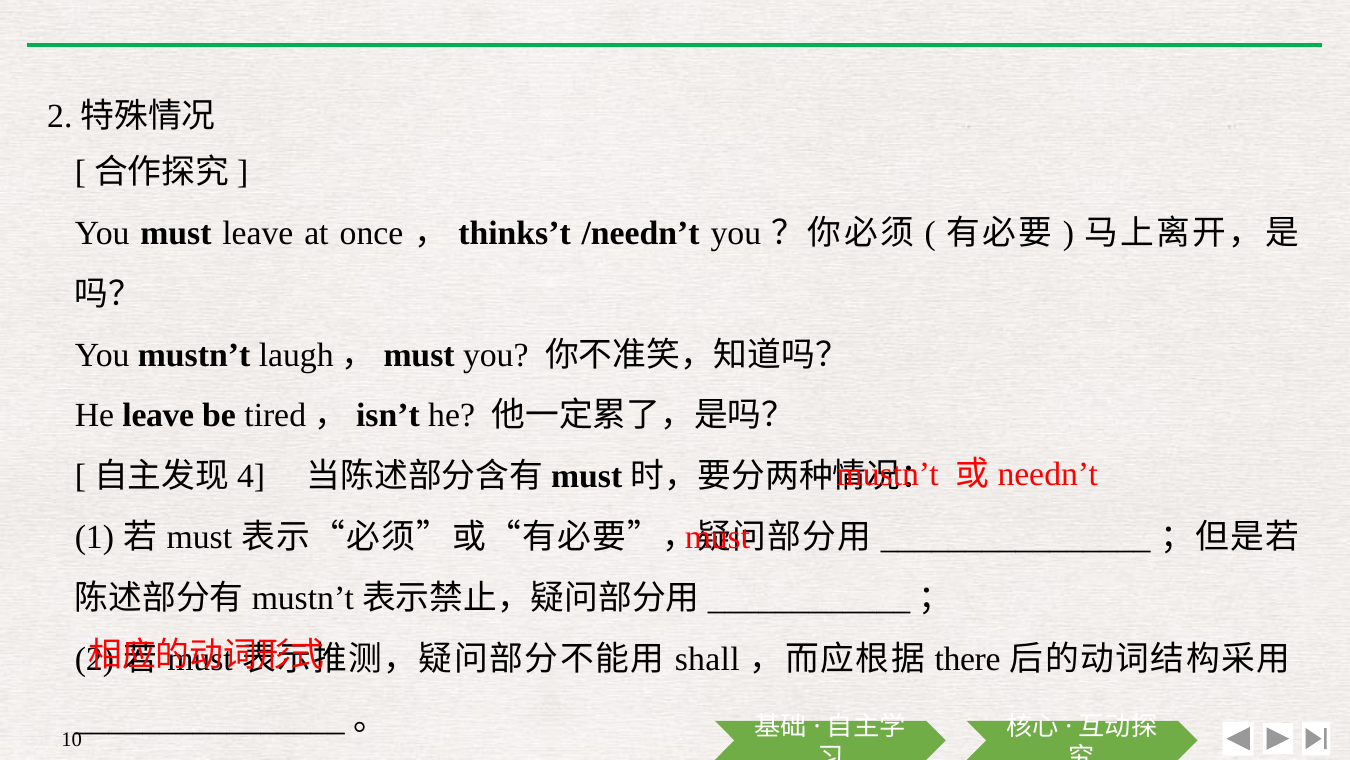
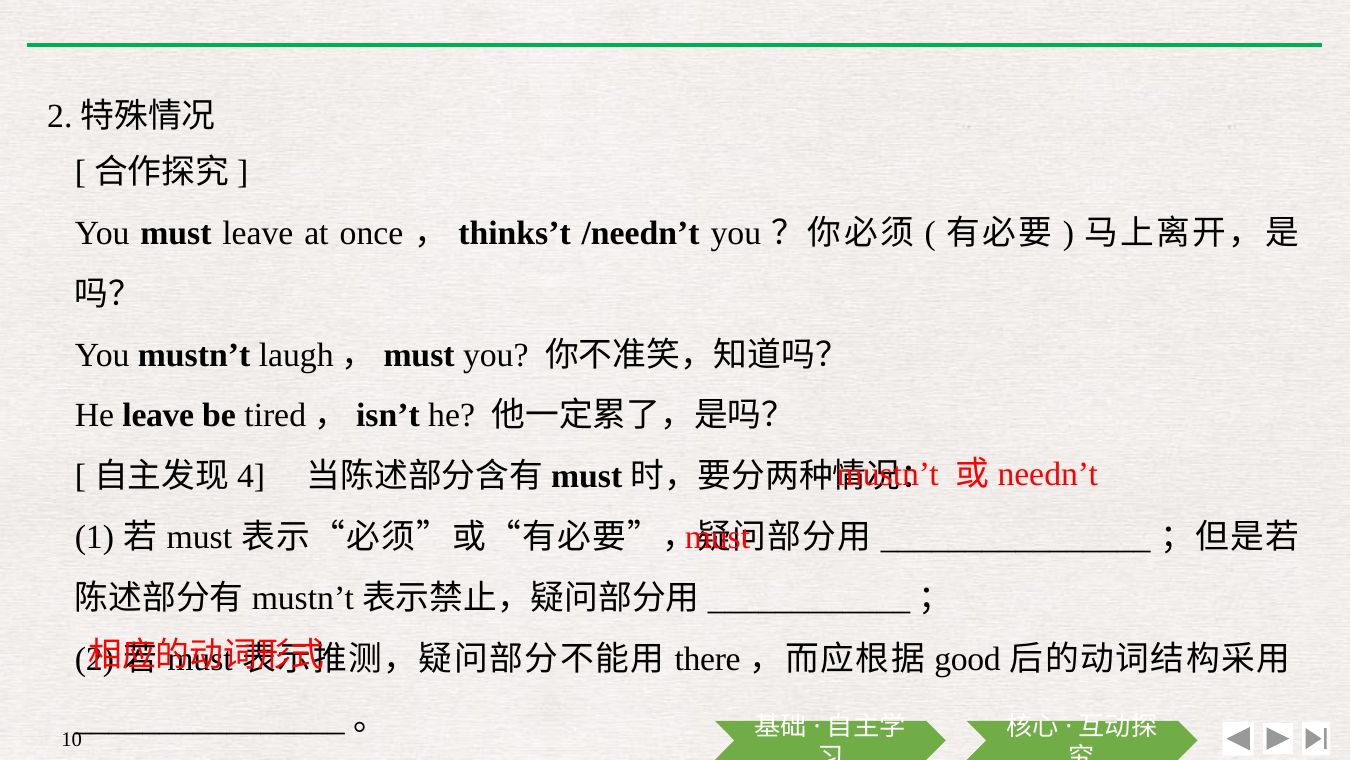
shall: shall -> there (708, 658)
there: there -> good (968, 658)
